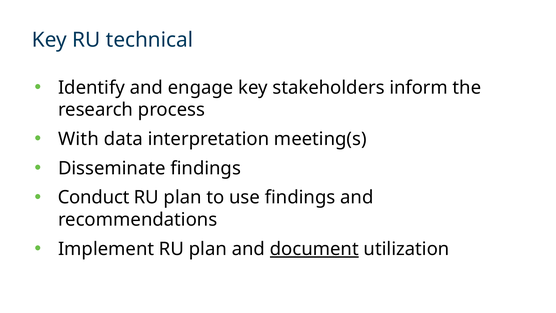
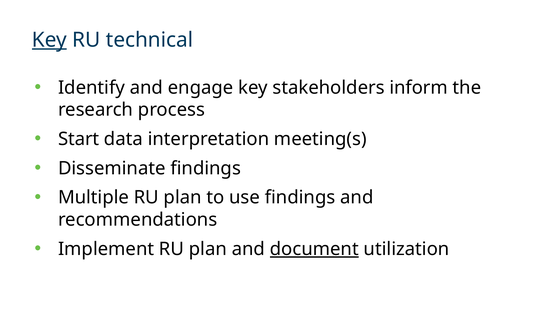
Key underline: none -> present (49, 40)
With: With -> Start (79, 139)
Conduct: Conduct -> Multiple (93, 197)
